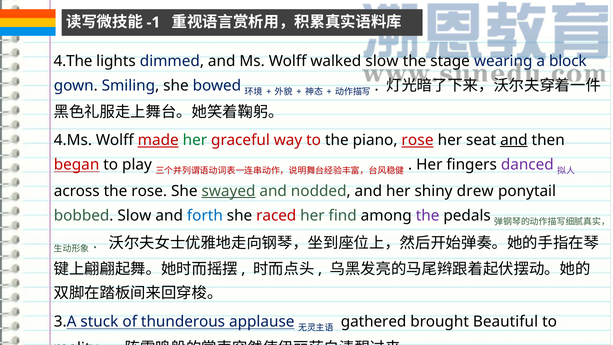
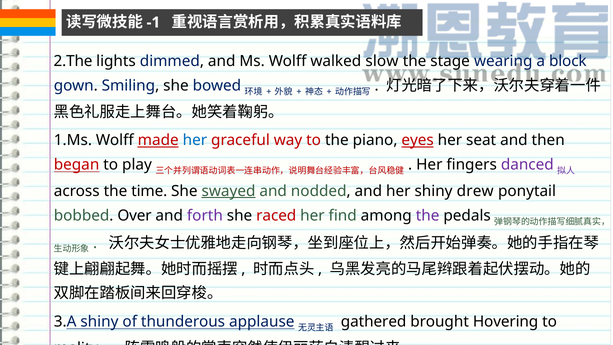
4.The: 4.The -> 2.The (73, 61)
4.Ms: 4.Ms -> 1.Ms (73, 140)
her colour: green -> blue (195, 140)
piano rose: rose -> eyes (418, 140)
and underline: present -> none (514, 140)
the rose: rose -> time (149, 191)
bobbed Slow: Slow -> Over (135, 216)
forth colour: blue -> purple (205, 216)
3.A stuck: stuck -> shiny (99, 322)
Beautiful: Beautiful -> Hovering (506, 322)
